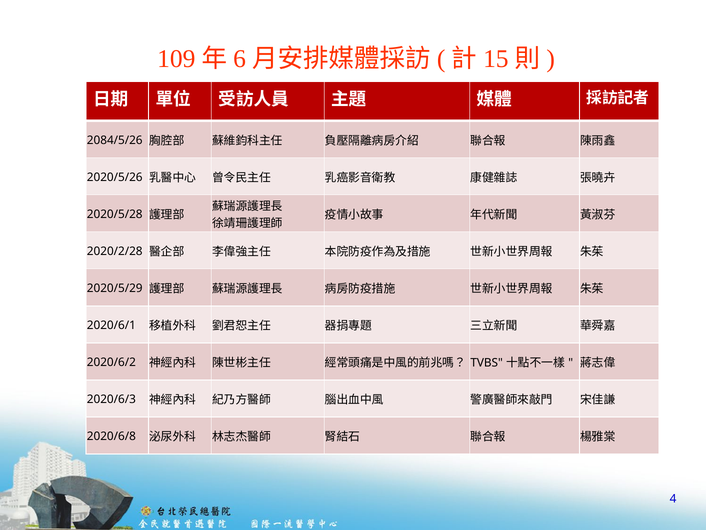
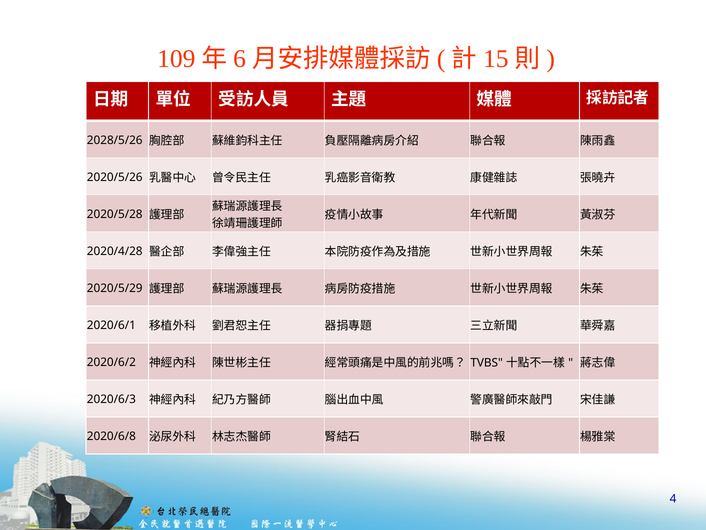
2084/5/26: 2084/5/26 -> 2028/5/26 (115, 140)
2020/2/28: 2020/2/28 -> 2020/4/28 (115, 251)
